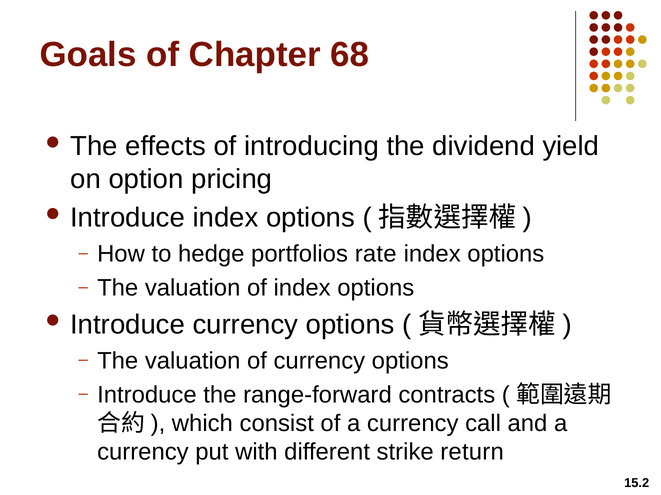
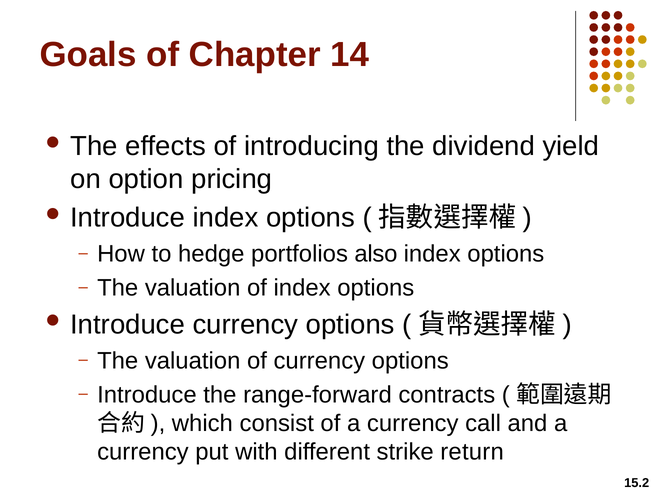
68: 68 -> 14 (350, 55)
rate: rate -> also (376, 254)
